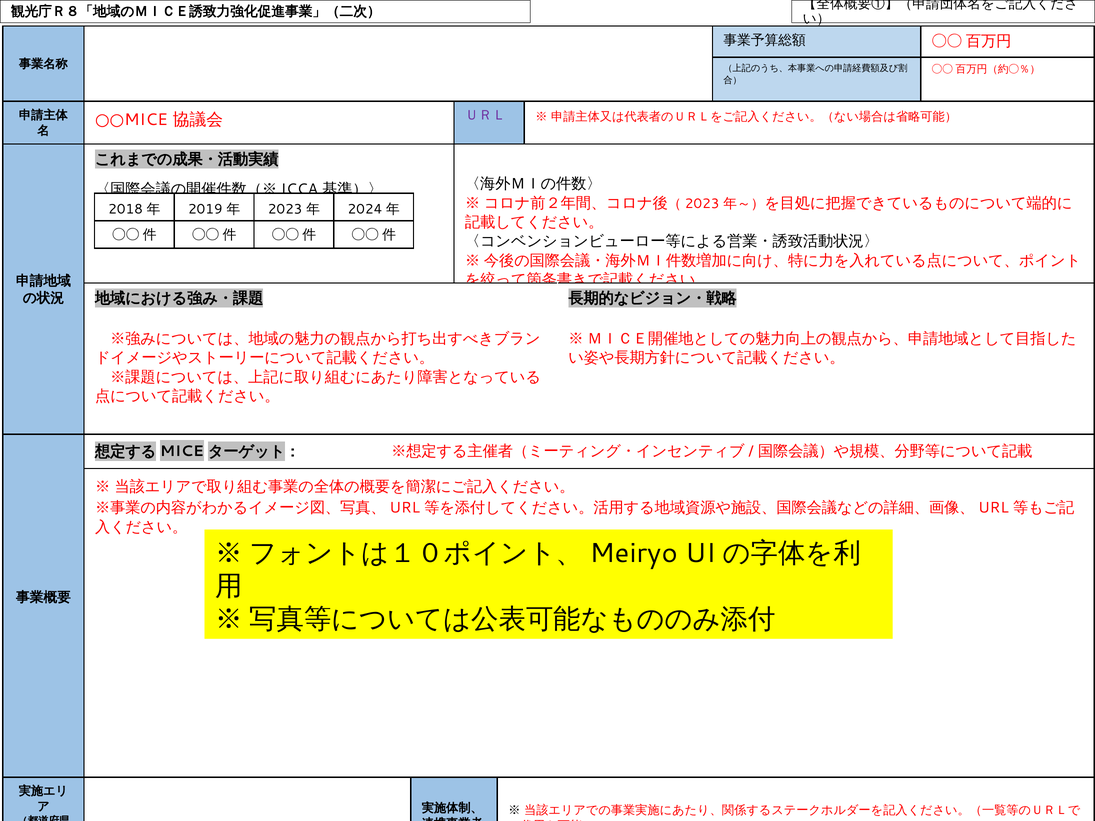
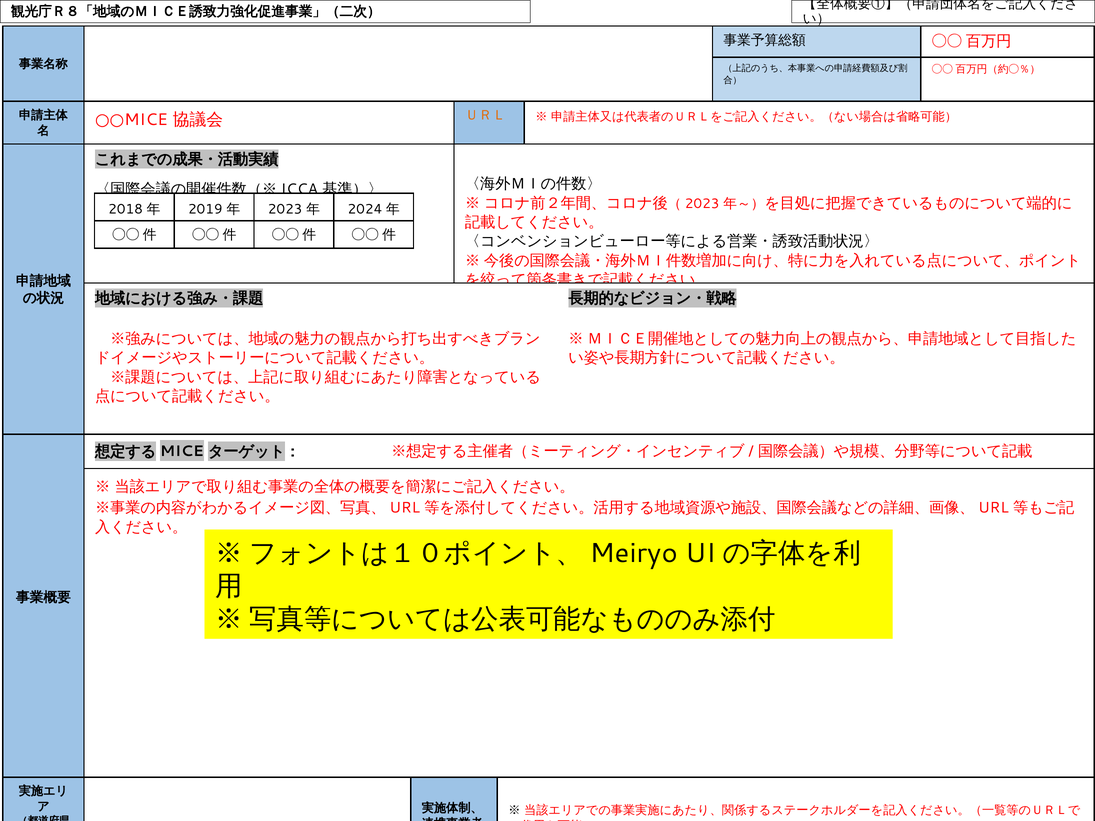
ＵＲＬ colour: purple -> orange (486, 115)
